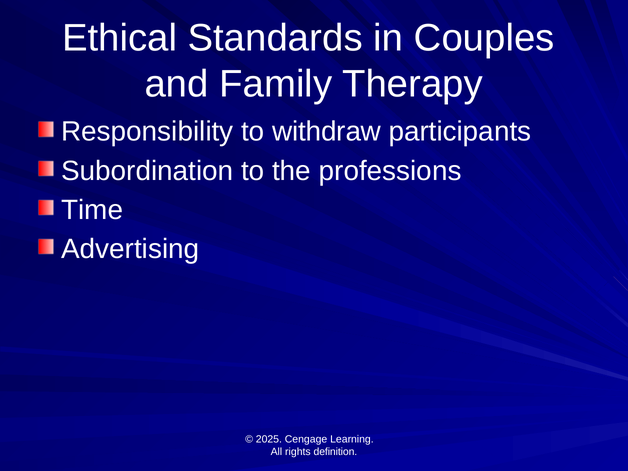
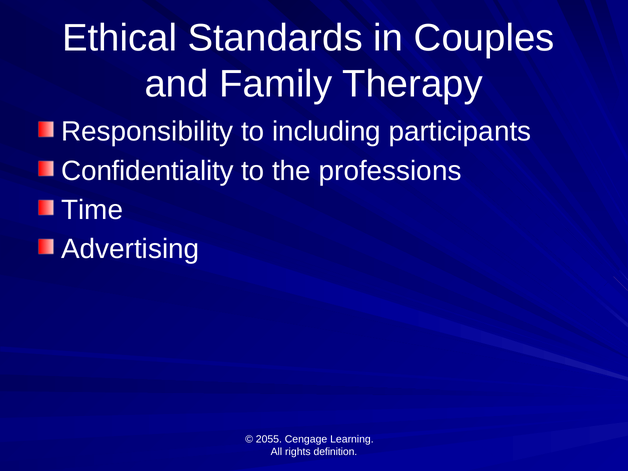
withdraw: withdraw -> including (327, 132)
Subordination: Subordination -> Confidentiality (147, 171)
2025: 2025 -> 2055 (269, 439)
